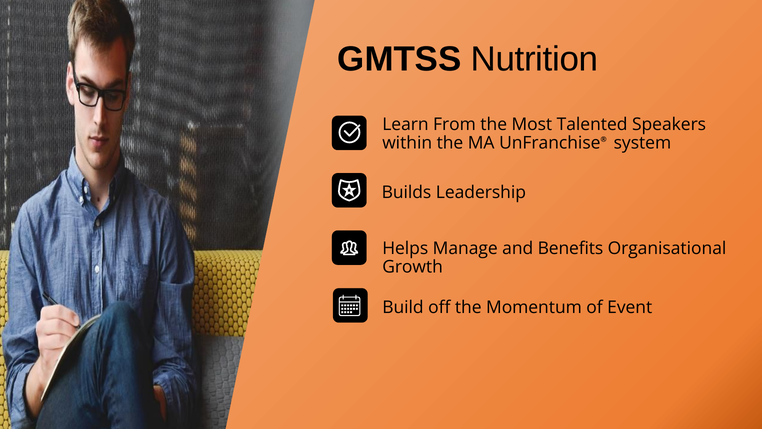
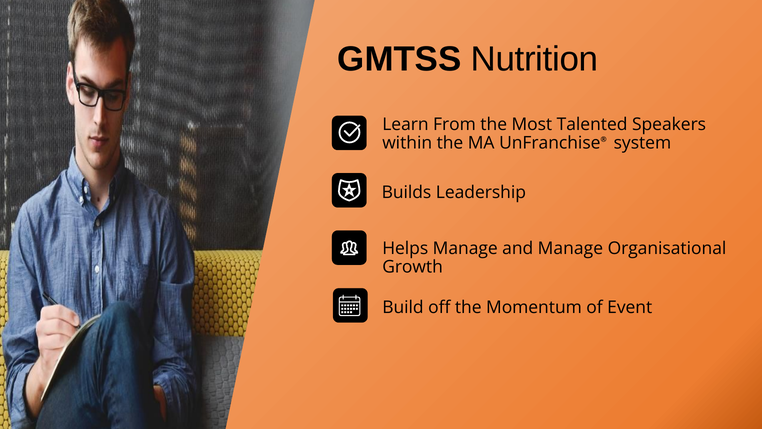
and Benefits: Benefits -> Manage (570, 248)
